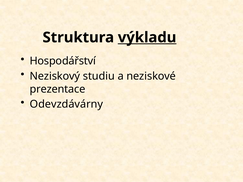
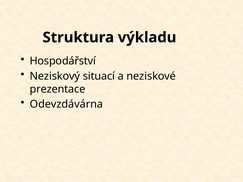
výkladu underline: present -> none (147, 37)
studiu: studiu -> situací (99, 76)
Odevzdávárny: Odevzdávárny -> Odevzdávárna (66, 104)
